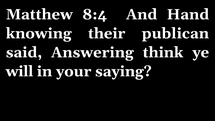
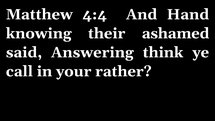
8:4: 8:4 -> 4:4 (95, 14)
publican: publican -> ashamed (176, 33)
will: will -> call (19, 71)
saying: saying -> rather (123, 71)
